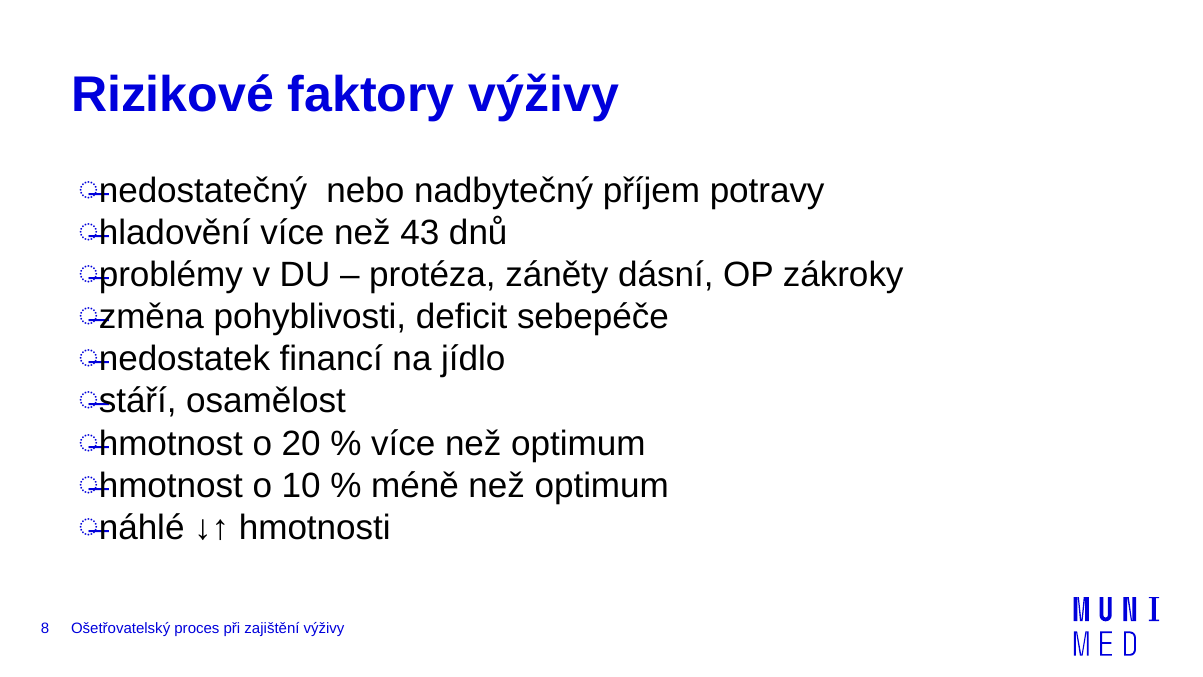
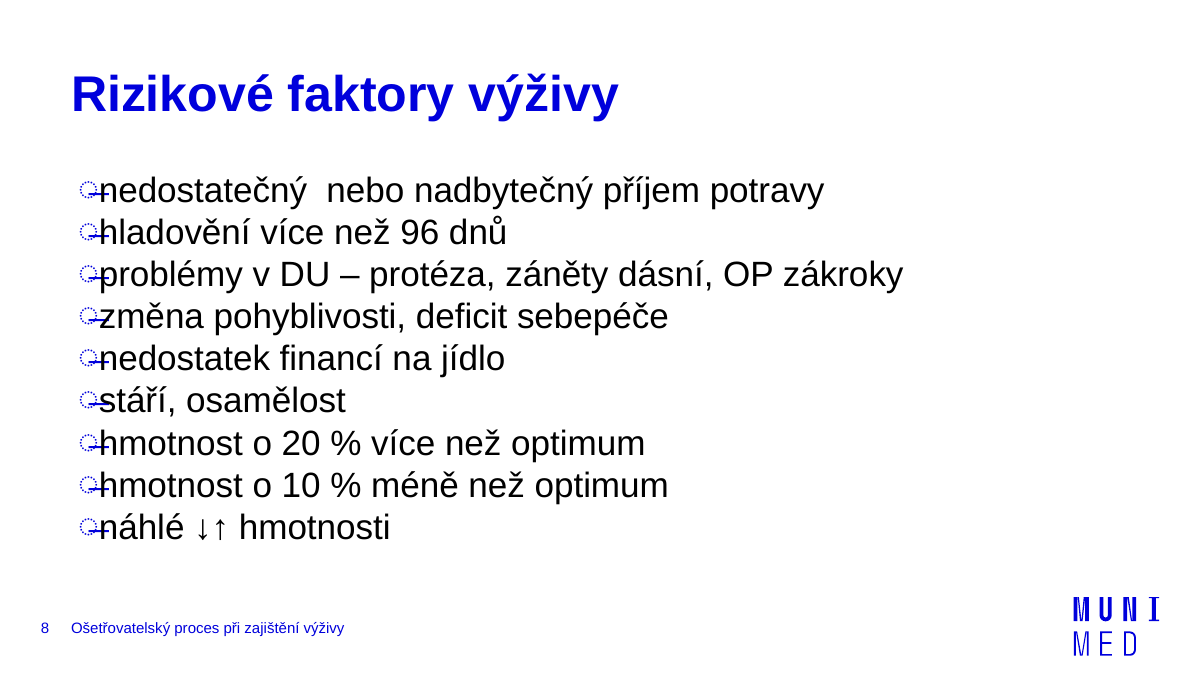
43: 43 -> 96 (420, 233)
